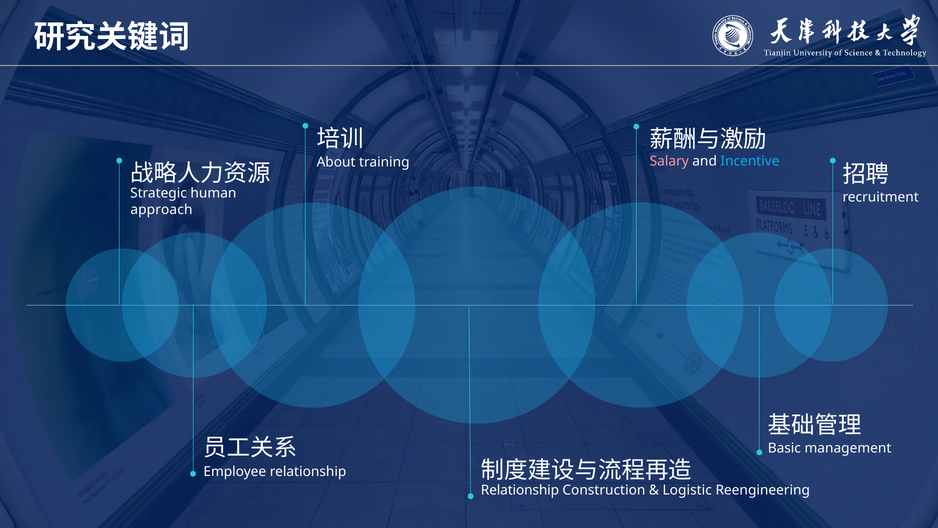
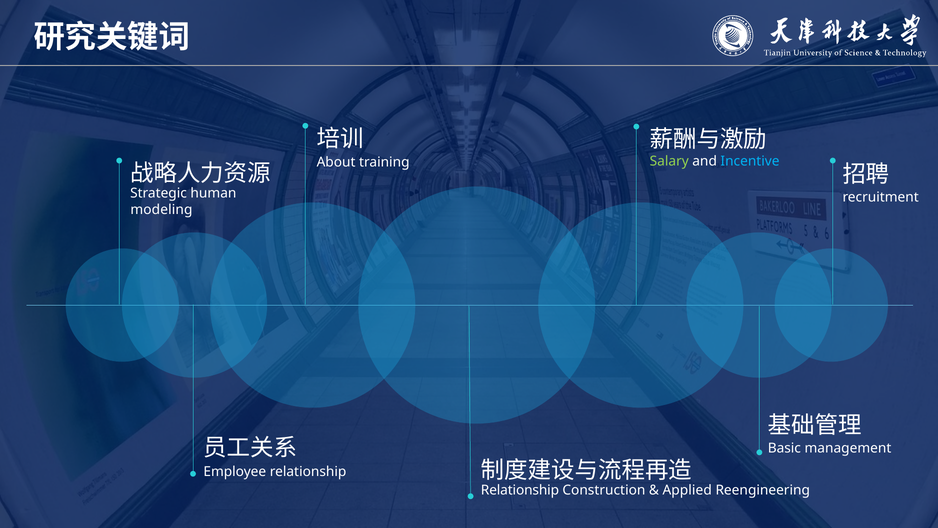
Salary colour: pink -> light green (669, 161)
approach: approach -> modeling (161, 210)
Logistic: Logistic -> Applied (687, 490)
